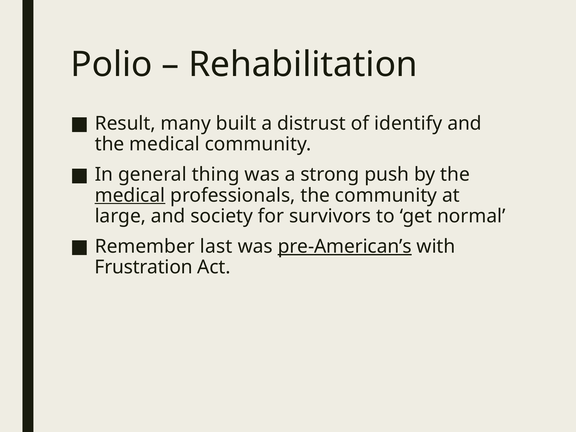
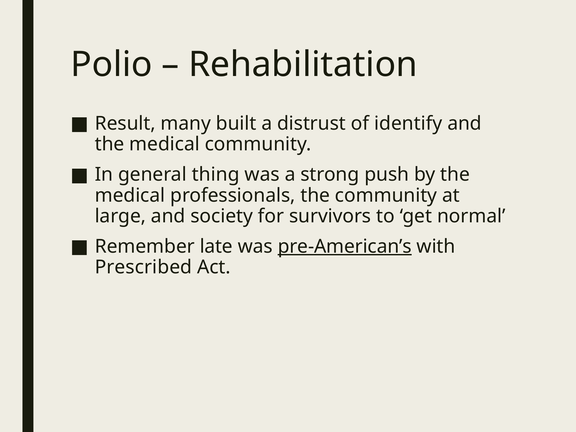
medical underline: present -> none (130, 195)
last: last -> late (216, 246)
Frustration: Frustration -> Prescribed (143, 267)
